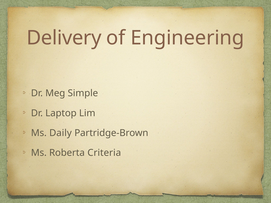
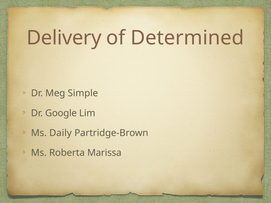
Engineering: Engineering -> Determined (187, 38)
Laptop: Laptop -> Google (61, 113)
Criteria: Criteria -> Marissa (104, 153)
